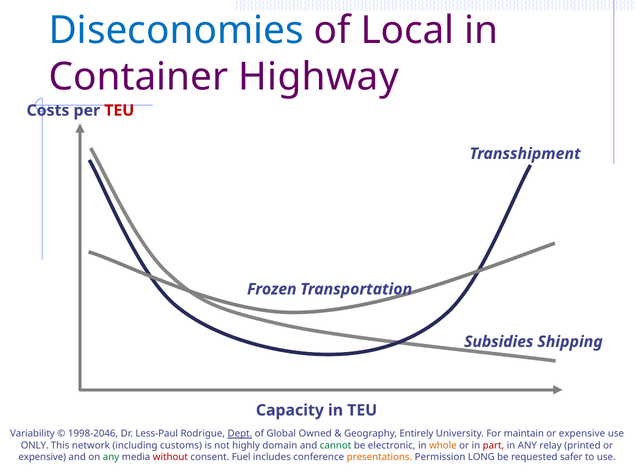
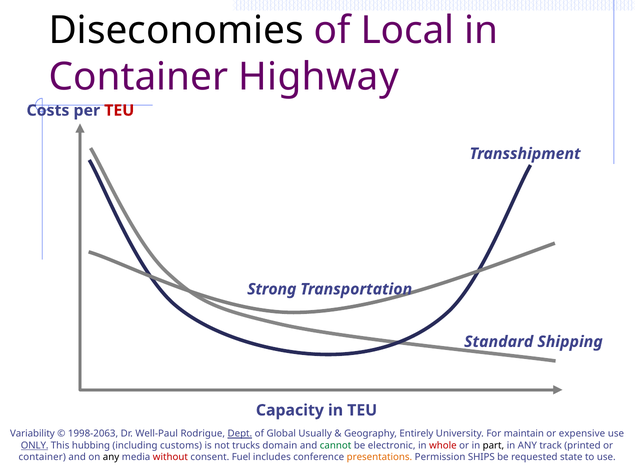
Diseconomies colour: blue -> black (176, 30)
Frozen: Frozen -> Strong (272, 289)
Subsidies: Subsidies -> Standard (499, 342)
1998-2046: 1998-2046 -> 1998-2063 (93, 434)
Less-Paul: Less-Paul -> Well-Paul (157, 434)
Owned: Owned -> Usually (315, 434)
ONLY underline: none -> present (35, 446)
network: network -> hubbing (91, 446)
highly: highly -> trucks (246, 446)
whole colour: orange -> red (443, 446)
part colour: red -> black (493, 446)
relay: relay -> track (551, 446)
expensive: expensive -> container (42, 457)
any colour: green -> black (111, 457)
LONG: LONG -> SHIPS (481, 457)
safer: safer -> state (571, 457)
